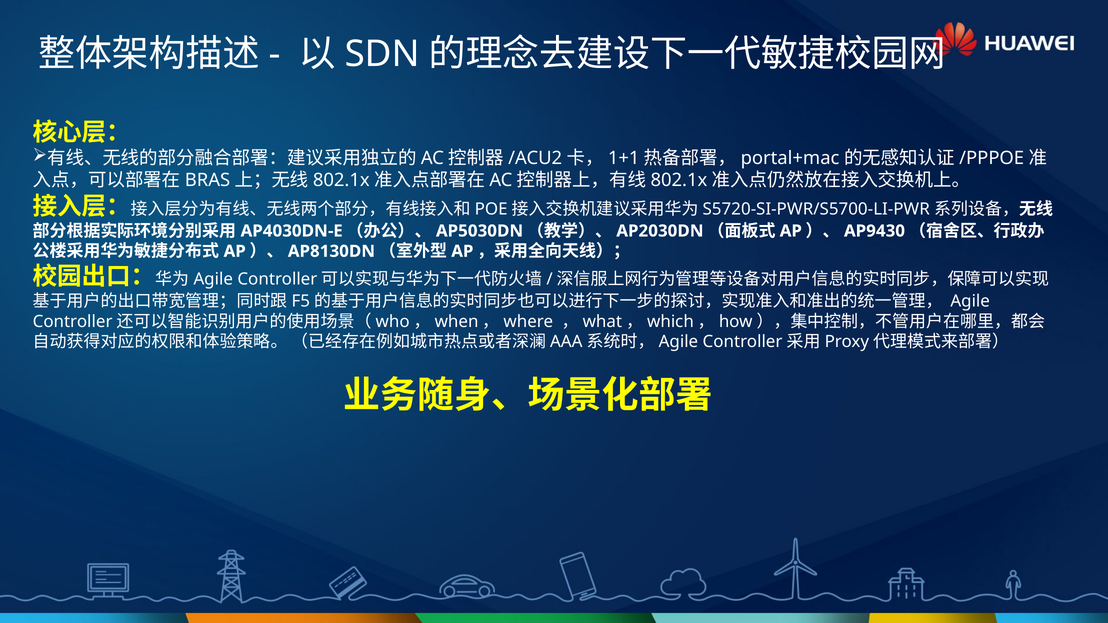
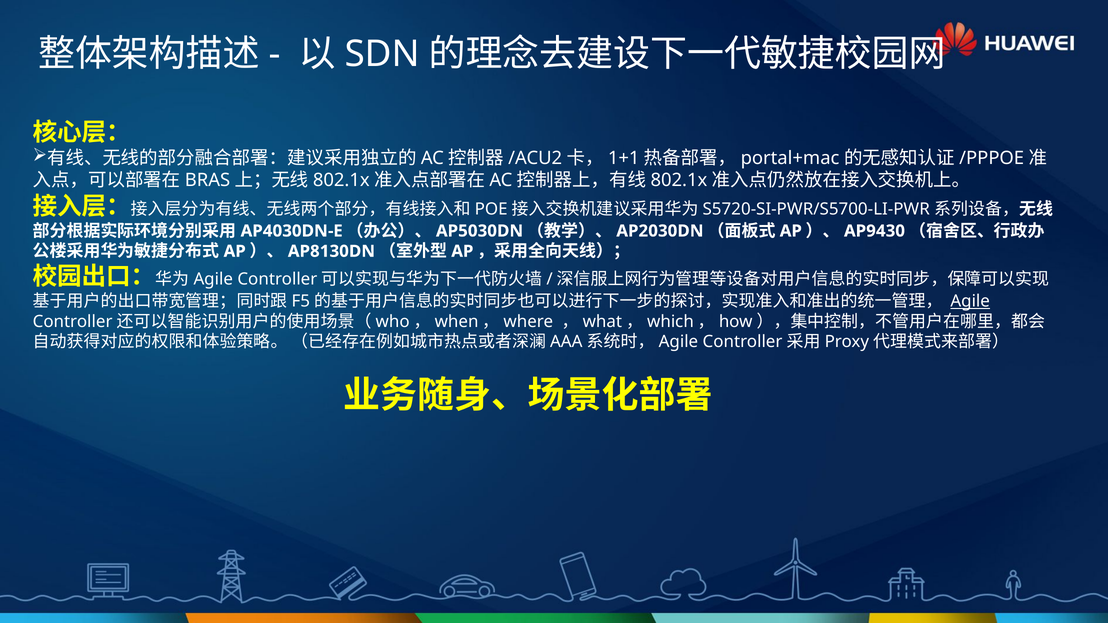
Agile underline: none -> present (970, 301)
